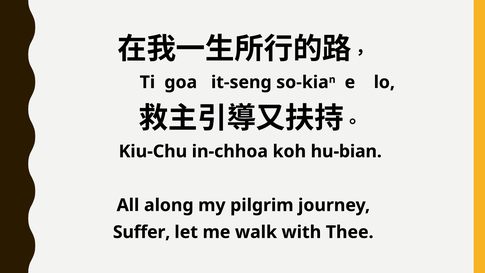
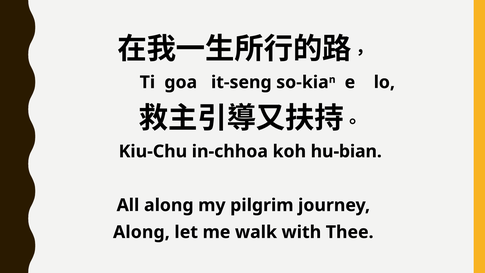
Suffer: Suffer -> Along (141, 232)
